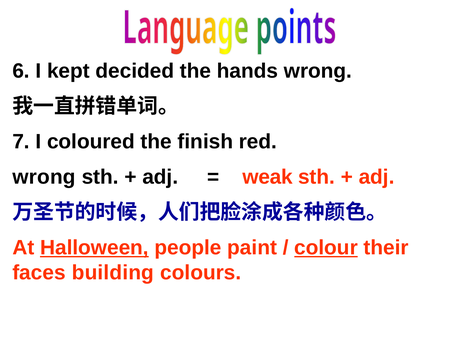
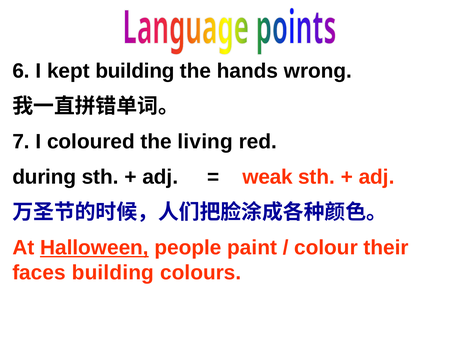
kept decided: decided -> building (135, 71)
finish: finish -> living (205, 142)
wrong: wrong -> during (44, 177)
colour underline: present -> none (326, 248)
